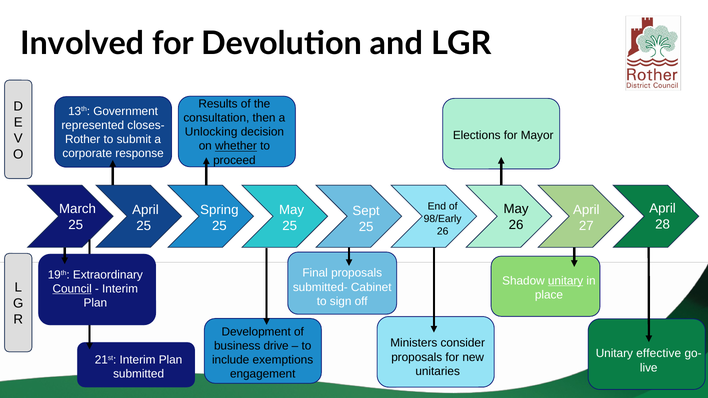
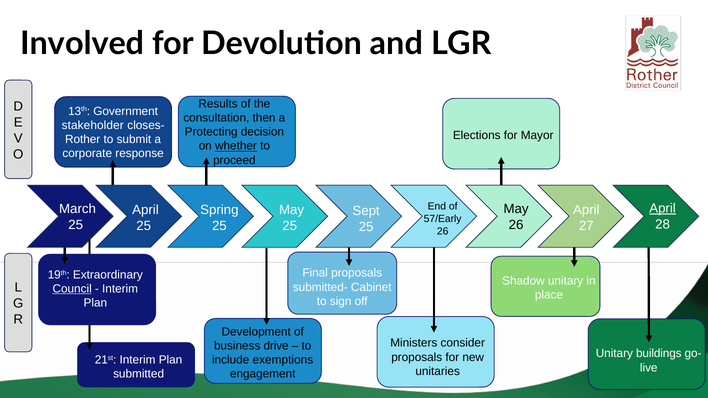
represented: represented -> stakeholder (93, 125)
Unlocking: Unlocking -> Protecting (211, 132)
April underline: none -> present (663, 208)
98/Early: 98/Early -> 57/Early (443, 219)
unitary underline: present -> none (566, 281)
effective: effective -> buildings (659, 354)
